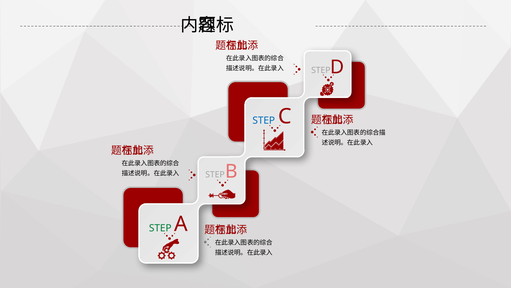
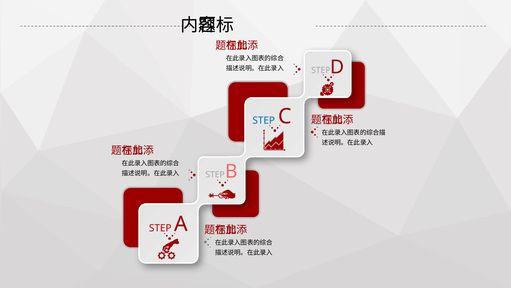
STEP colour: green -> red (160, 228)
